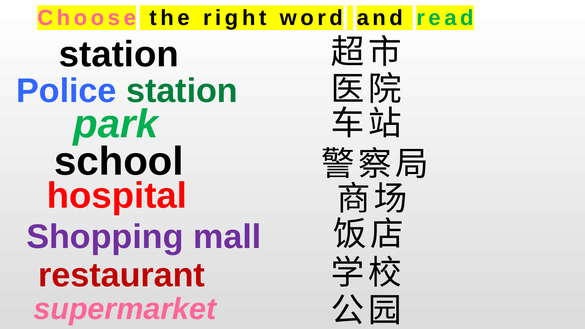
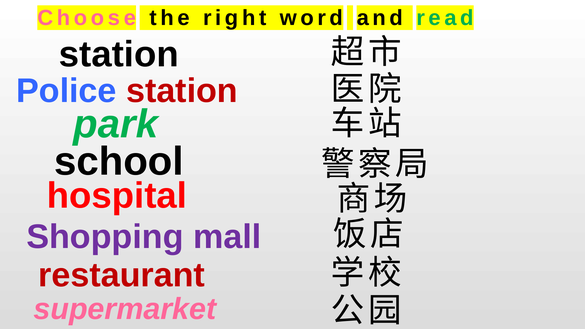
station colour: green -> red (182, 91)
